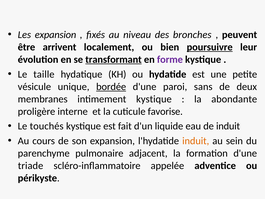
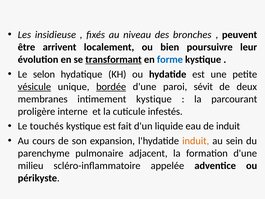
Les expansion: expansion -> insidieuse (55, 35)
poursuivre underline: present -> none (210, 47)
forme colour: purple -> blue (170, 59)
taille: taille -> selon (44, 74)
vésicule underline: none -> present (34, 87)
sans: sans -> sévit (203, 87)
abondante: abondante -> parcourant (234, 99)
favorise: favorise -> infestés (165, 111)
triade: triade -> milieu (31, 165)
